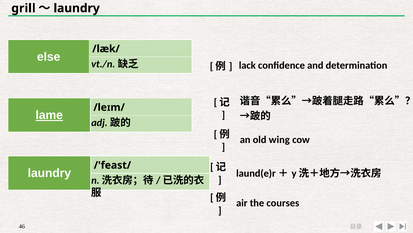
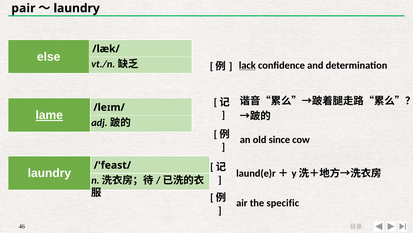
grill: grill -> pair (23, 8)
lack underline: none -> present (247, 65)
wing: wing -> since (279, 139)
courses: courses -> specific (283, 203)
